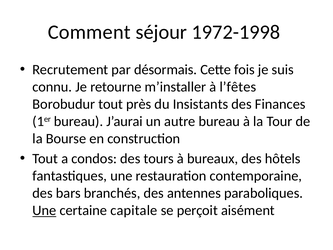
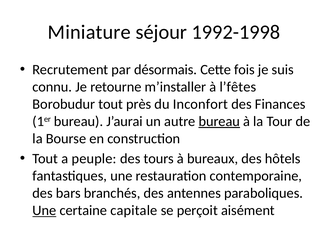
Comment: Comment -> Miniature (89, 32)
1972-1998: 1972-1998 -> 1992-1998 (236, 32)
Insistants: Insistants -> Inconfort (200, 104)
bureau underline: none -> present (219, 121)
condos: condos -> peuple (94, 159)
